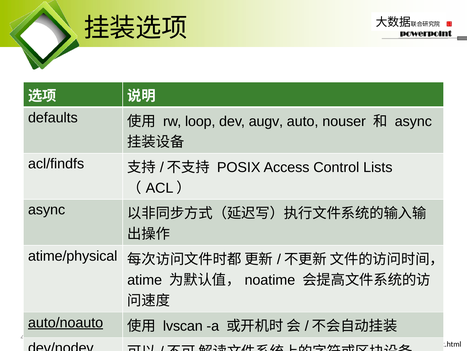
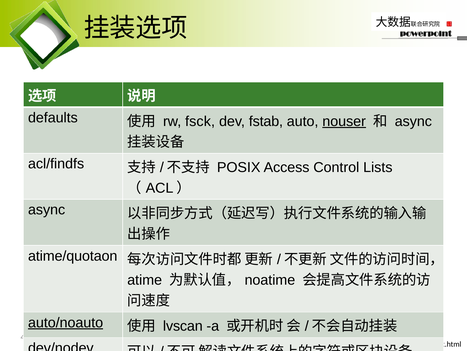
loop: loop -> fsck (200, 121)
augv: augv -> fstab (266, 121)
nouser underline: none -> present (344, 121)
atime/physical: atime/physical -> atime/quotaon (73, 255)
